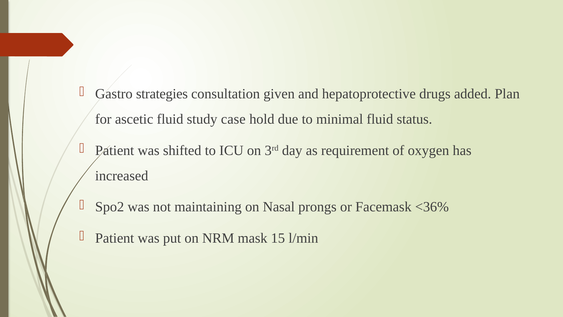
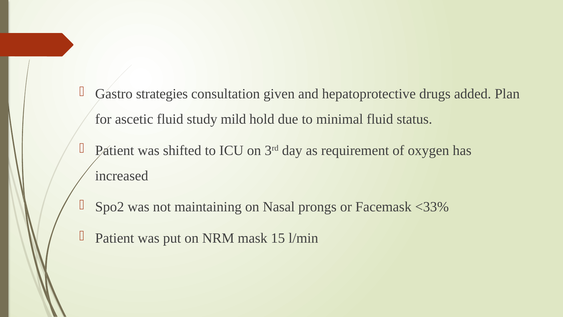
case: case -> mild (233, 119)
<36%: <36% -> <33% (432, 207)
